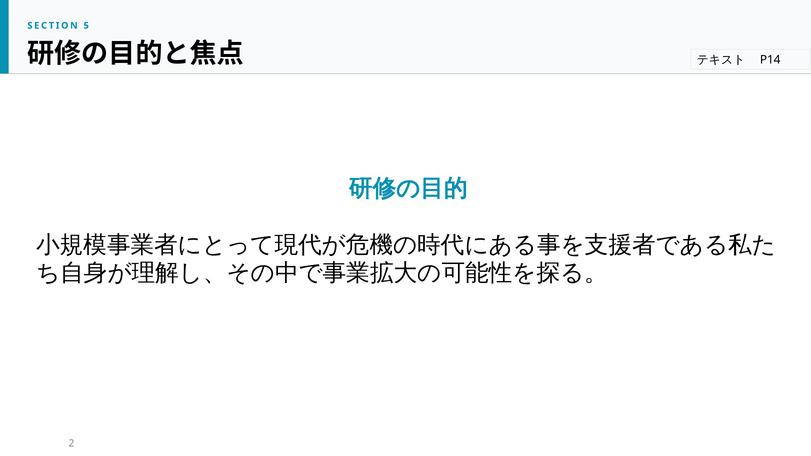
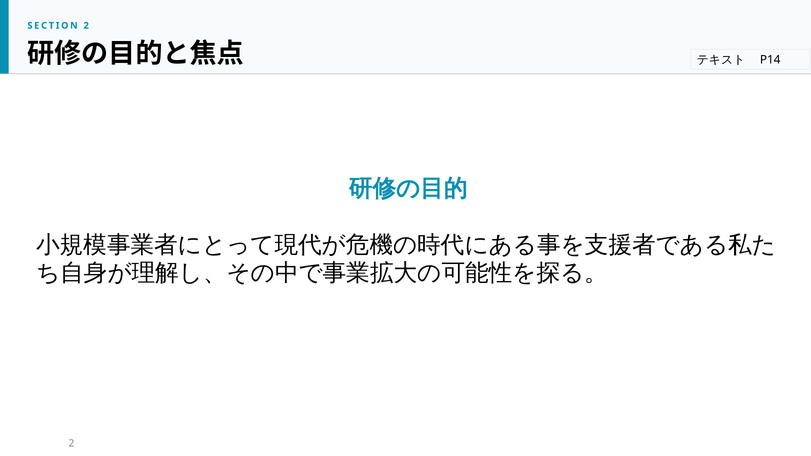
SECTION 5: 5 -> 2 (86, 26)
